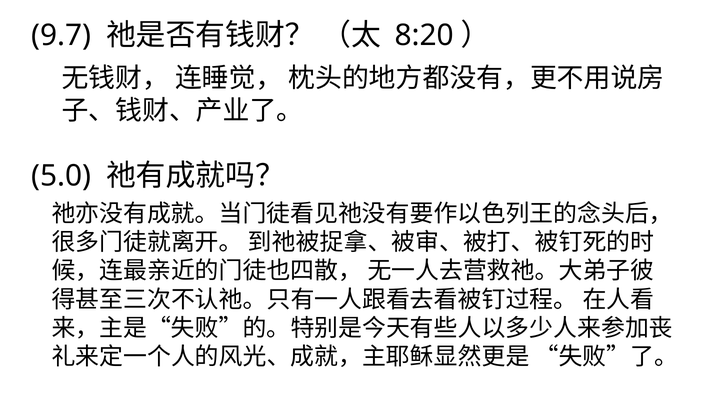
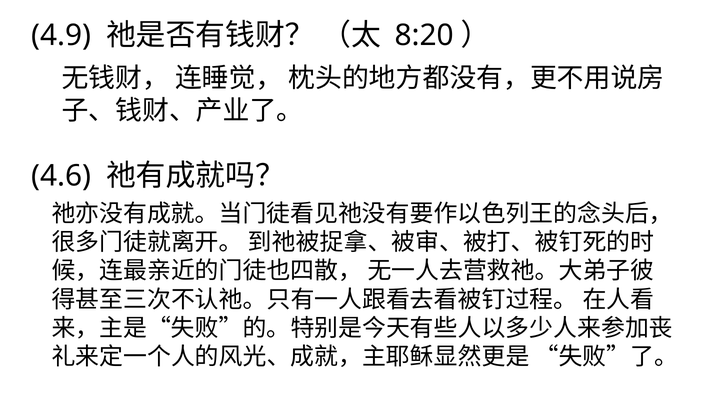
9.7: 9.7 -> 4.9 (61, 35)
5.0: 5.0 -> 4.6 (61, 176)
